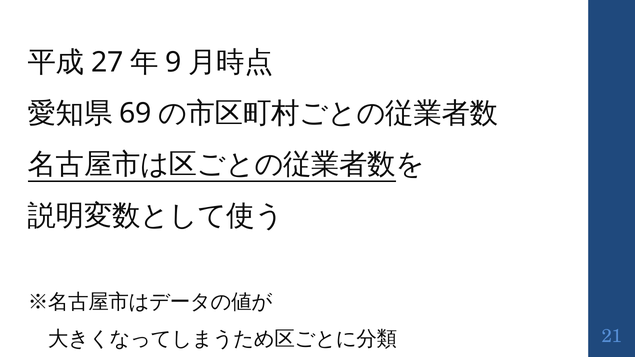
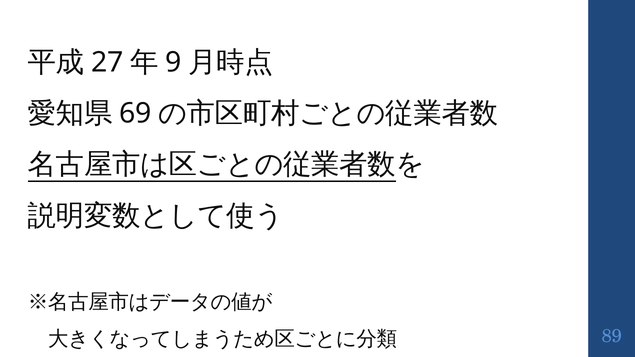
21: 21 -> 89 (612, 336)
